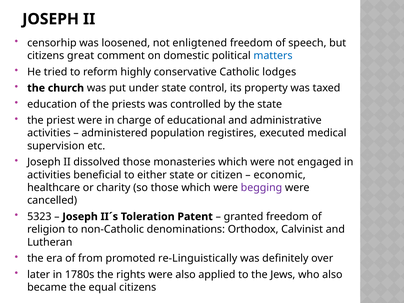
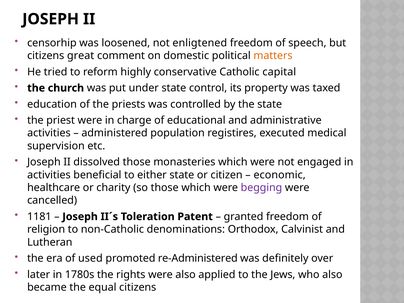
matters colour: blue -> orange (273, 56)
lodges: lodges -> capital (279, 72)
5323: 5323 -> 1181 (39, 217)
from: from -> used (90, 258)
re-Linguistically: re-Linguistically -> re-Administered (198, 258)
